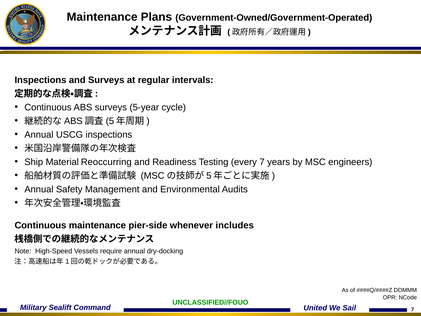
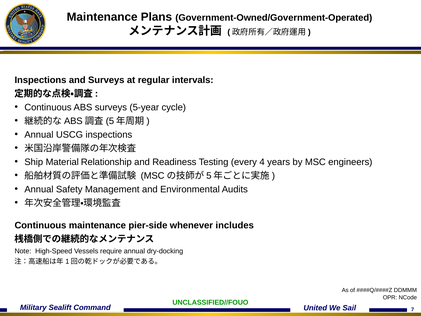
Reoccurring: Reoccurring -> Relationship (106, 162)
every 7: 7 -> 4 (262, 162)
